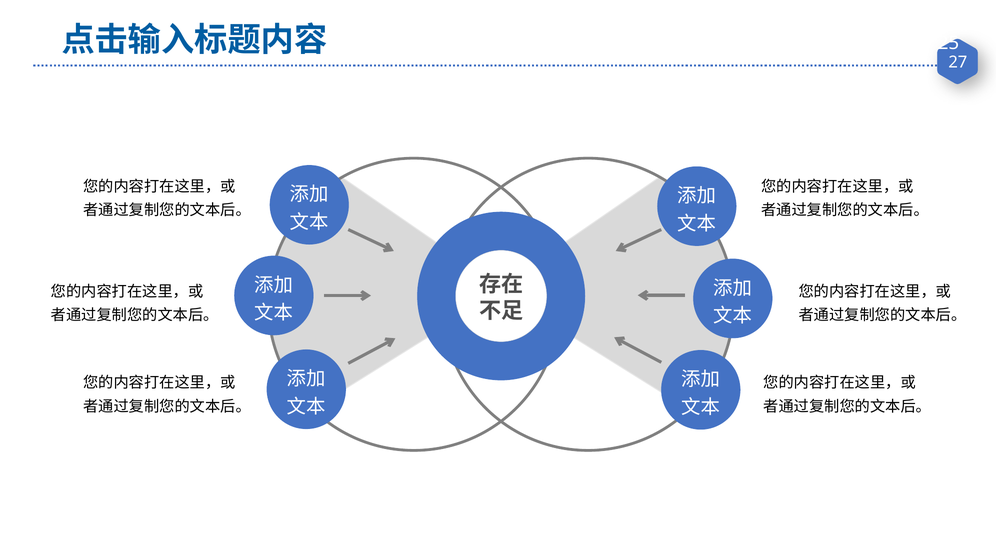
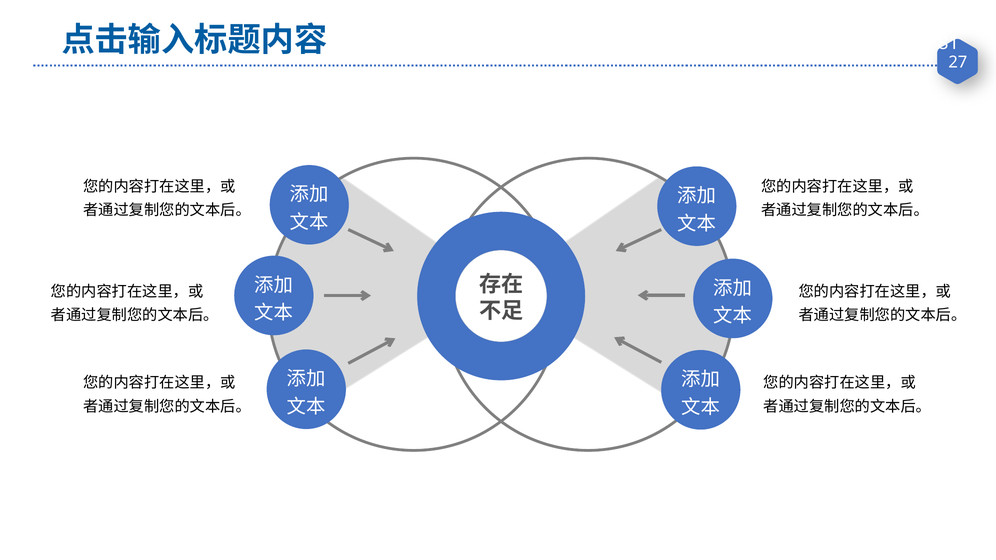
25: 25 -> 81 (948, 43)
